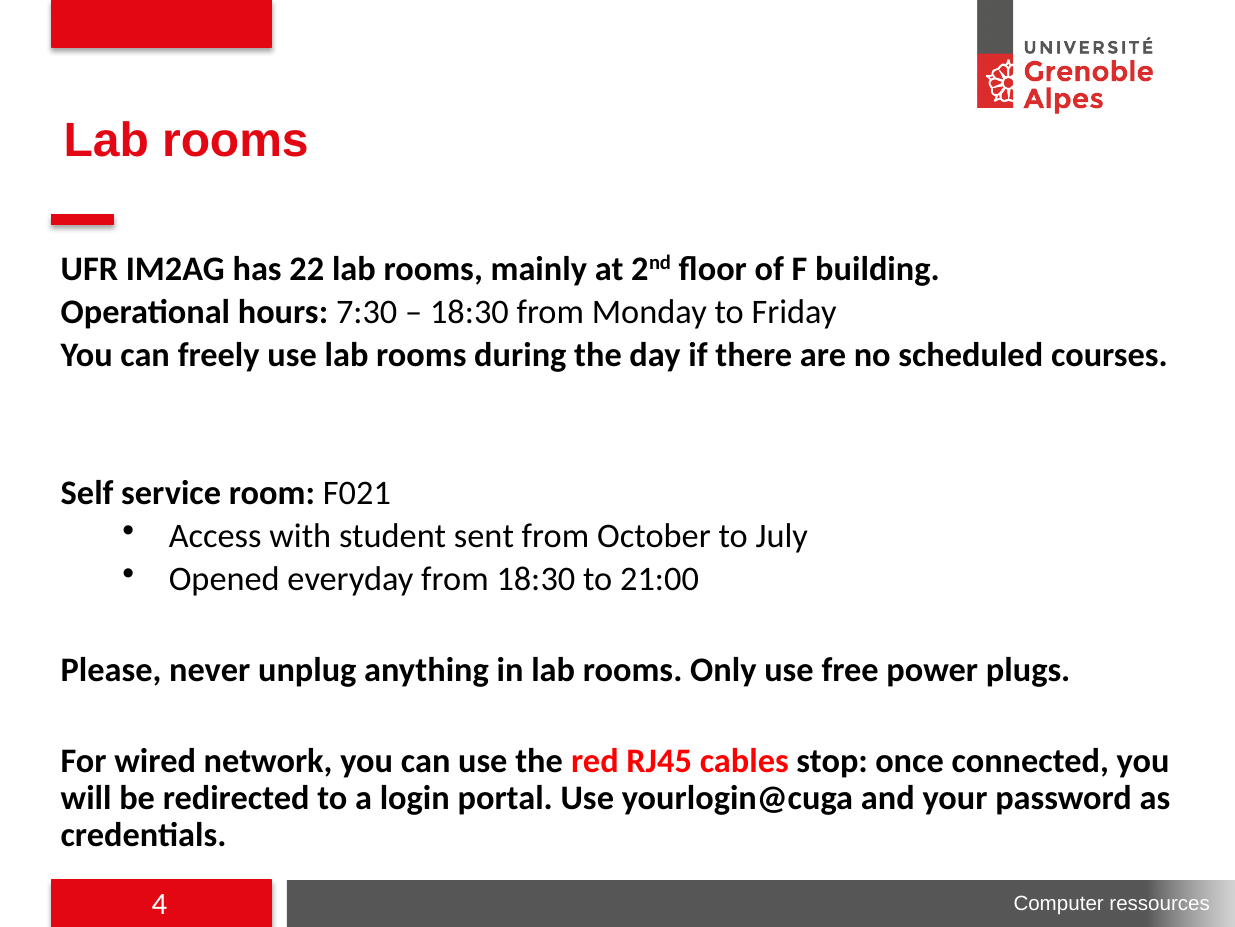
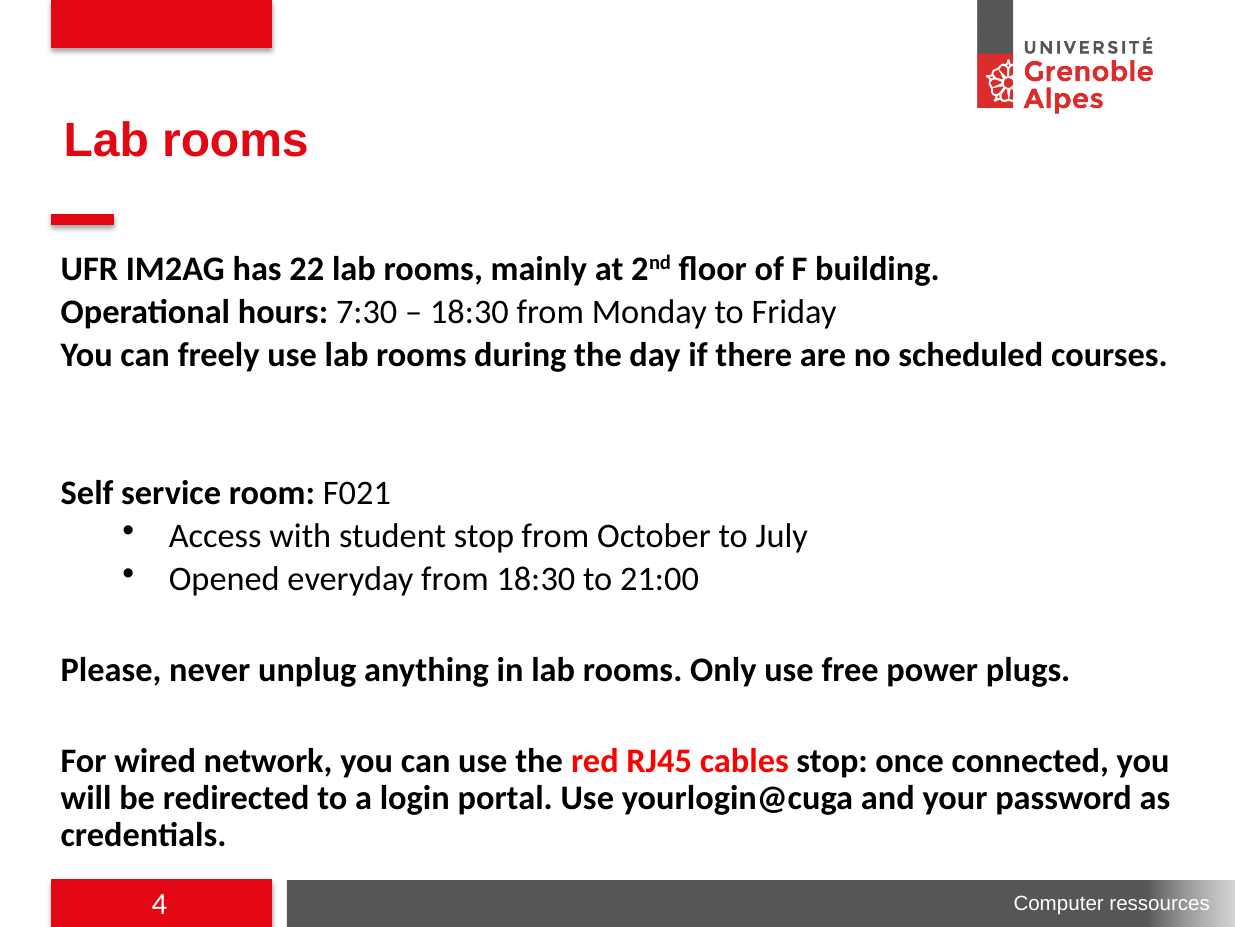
student sent: sent -> stop (484, 536)
